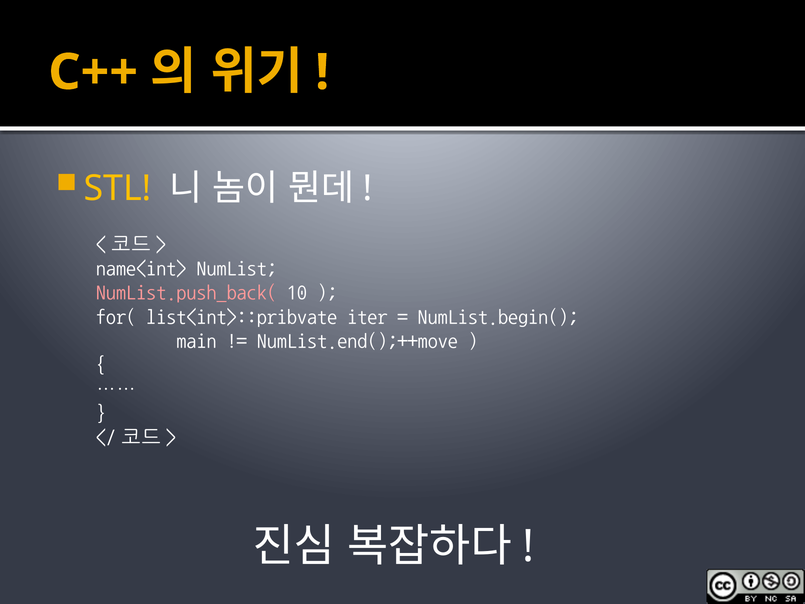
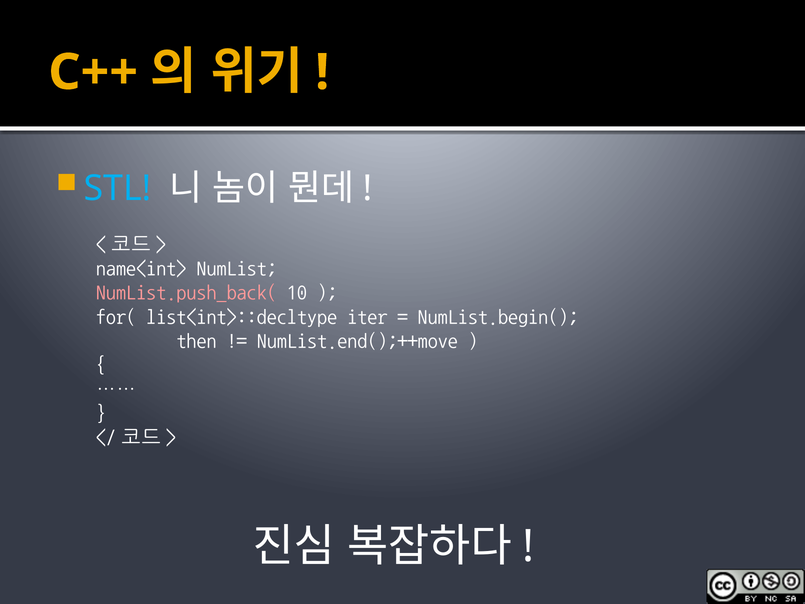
STL colour: yellow -> light blue (118, 188)
list<int>::pribvate: list<int>::pribvate -> list<int>::decltype (242, 316)
main: main -> then (197, 340)
